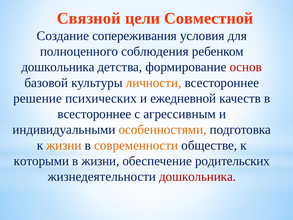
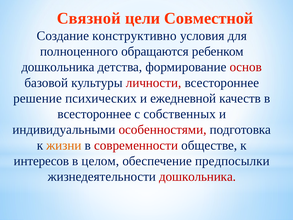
сопереживания: сопереживания -> конструктивно (134, 36)
соблюдения: соблюдения -> обращаются (155, 51)
личности colour: orange -> red (154, 83)
агрессивным: агрессивным -> собственных (180, 114)
особенностями colour: orange -> red (163, 130)
современности colour: orange -> red (136, 145)
которыми: которыми -> интересов (41, 161)
в жизни: жизни -> целом (100, 161)
родительских: родительских -> предпосылки (232, 161)
